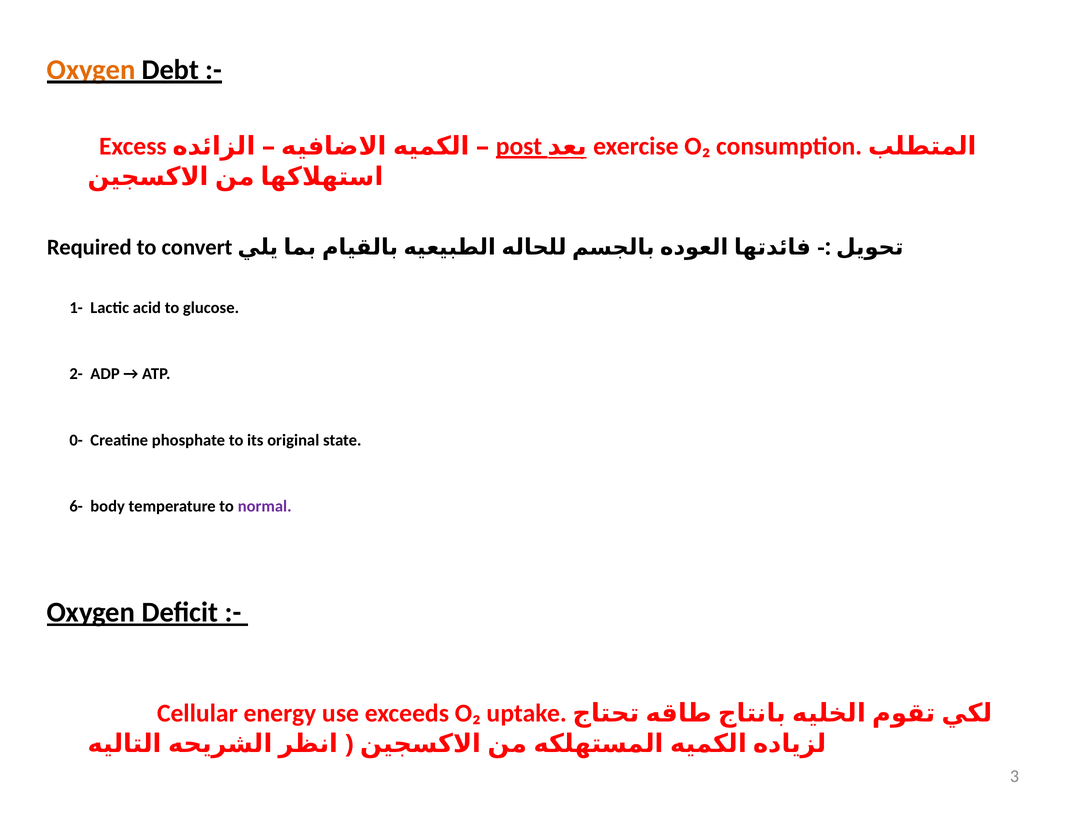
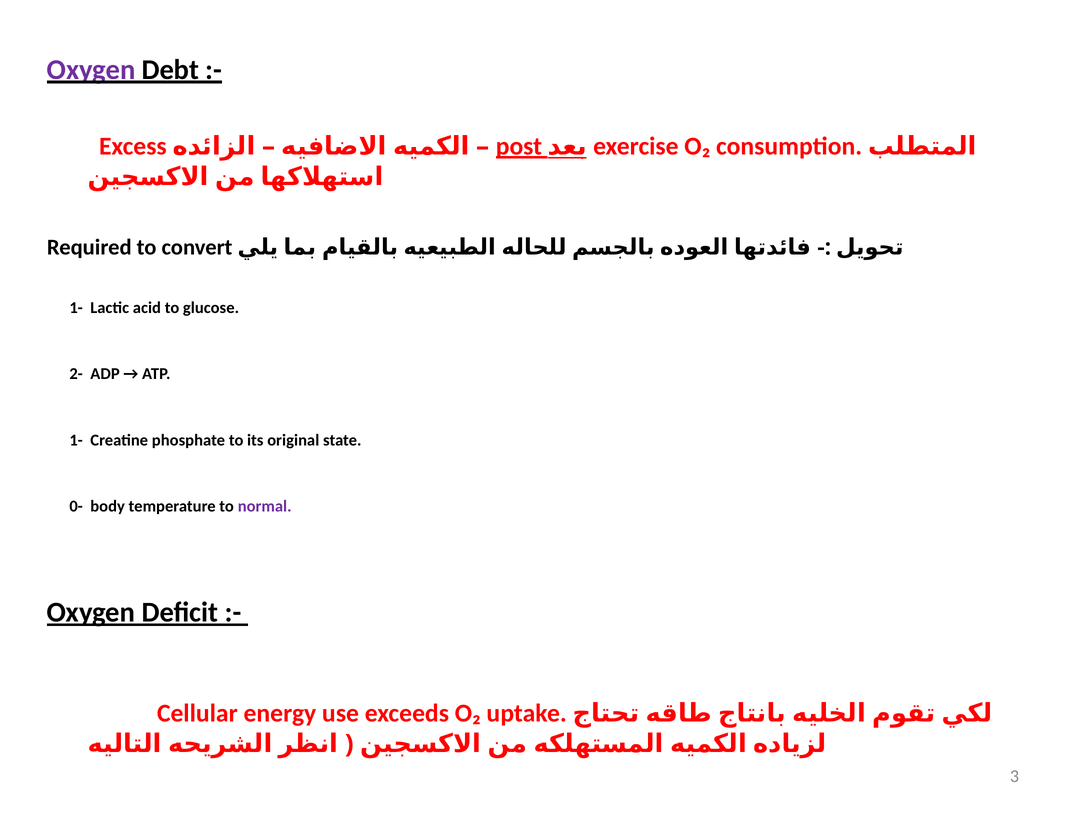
Oxygen colour: orange -> purple (91, 70)
0-: 0- -> 1- (76, 440)
6-: 6- -> 0- (76, 506)
